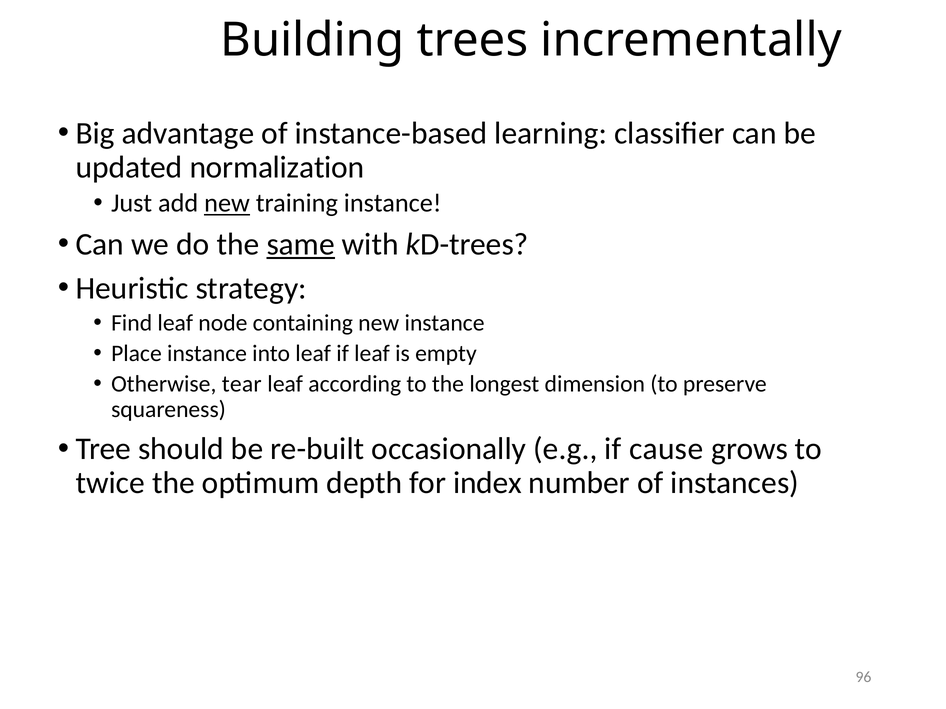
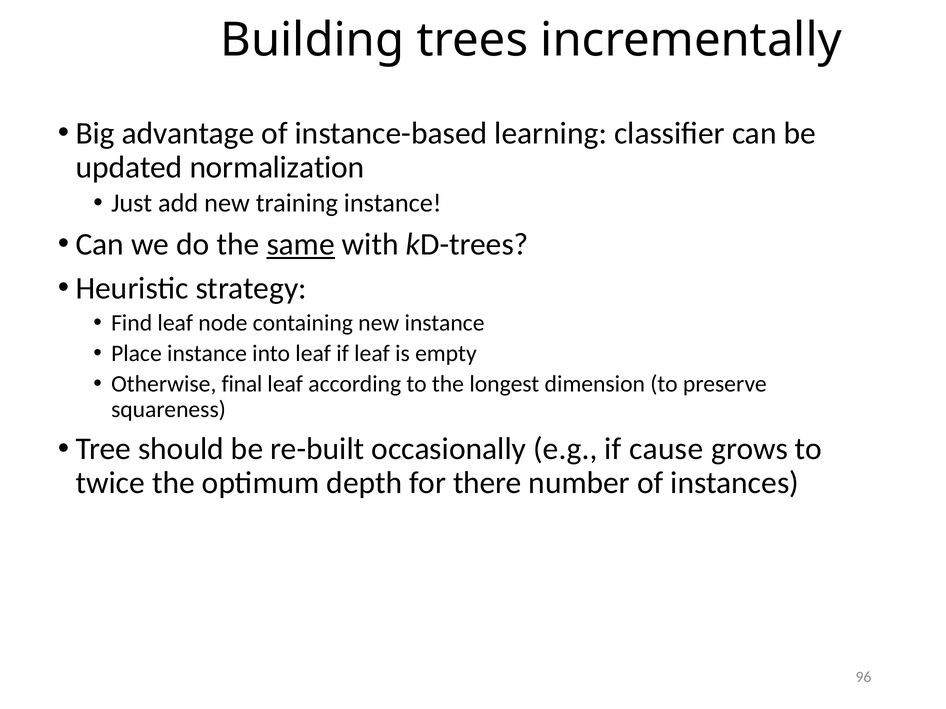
new underline: present -> none (227, 203)
tear: tear -> final (242, 384)
index: index -> there (487, 483)
